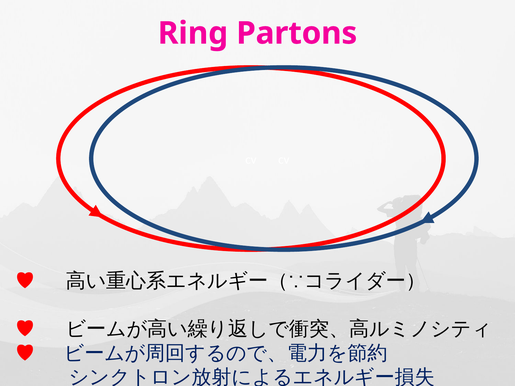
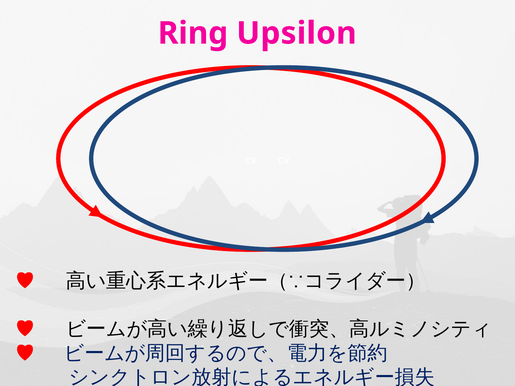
Partons: Partons -> Upsilon (297, 33)
